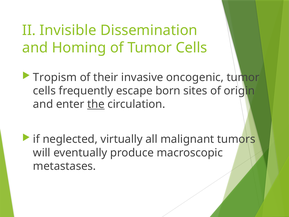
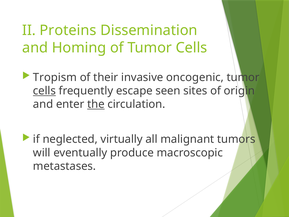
Invisible: Invisible -> Proteins (68, 30)
cells underline: none -> present (44, 91)
born: born -> seen (168, 91)
